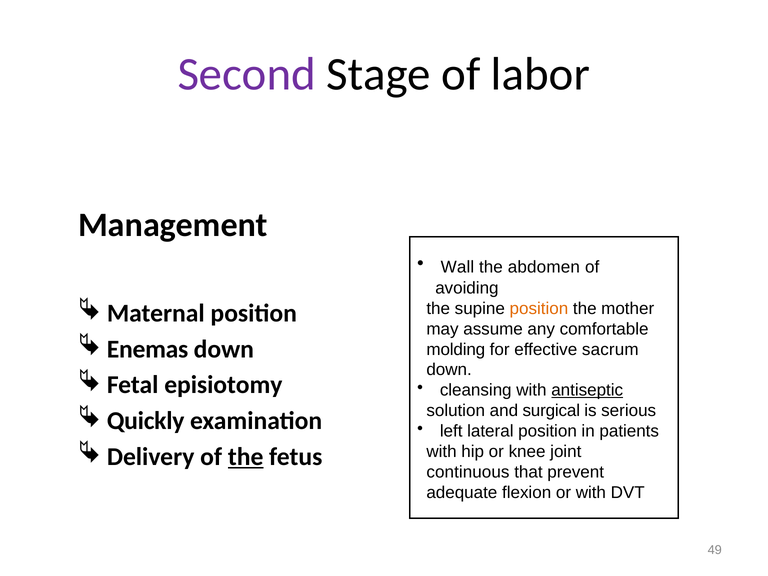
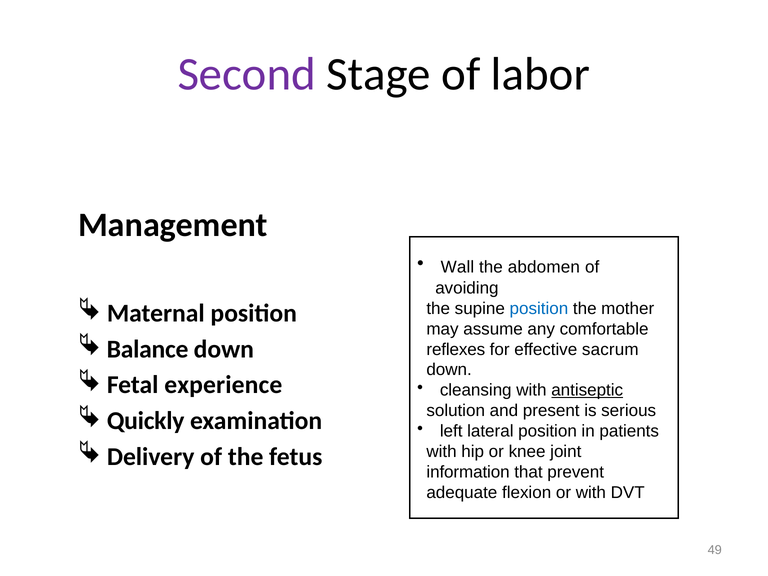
position colour: orange -> blue (539, 308)
Enemas: Enemas -> Balance (148, 349)
molding: molding -> reflexes (456, 349)
episiotomy: episiotomy -> experience (223, 385)
surgical: surgical -> present (551, 411)
the underline: present -> none (246, 457)
continuous: continuous -> information (468, 472)
